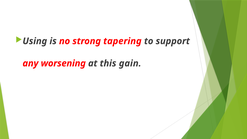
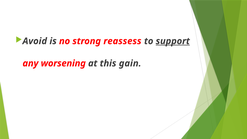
Using: Using -> Avoid (35, 41)
tapering: tapering -> reassess (122, 41)
support underline: none -> present (173, 41)
